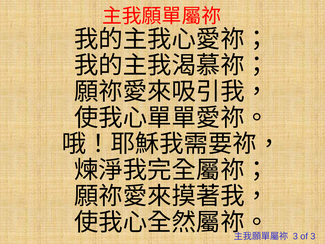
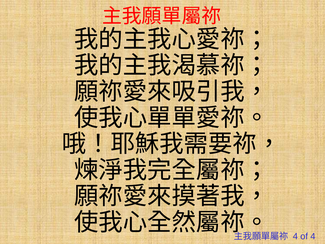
3: 3 -> 4 (295, 236)
of 3: 3 -> 4 (313, 236)
